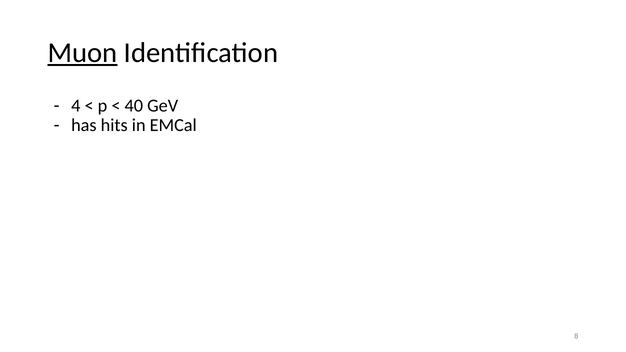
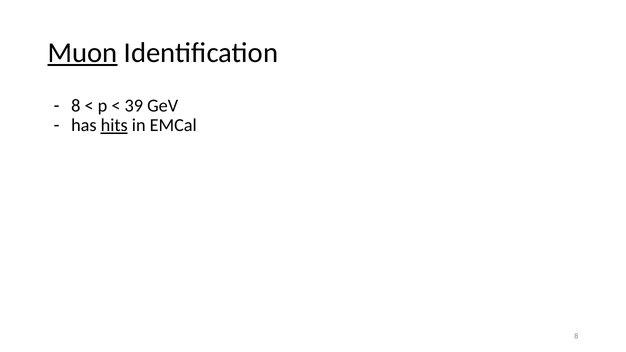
4: 4 -> 8 (76, 106)
40: 40 -> 39 (134, 106)
hits underline: none -> present (114, 125)
